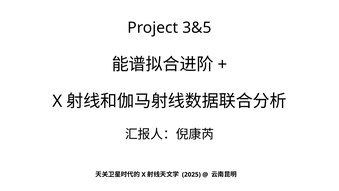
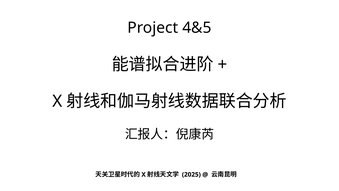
3&5: 3&5 -> 4&5 (197, 28)
